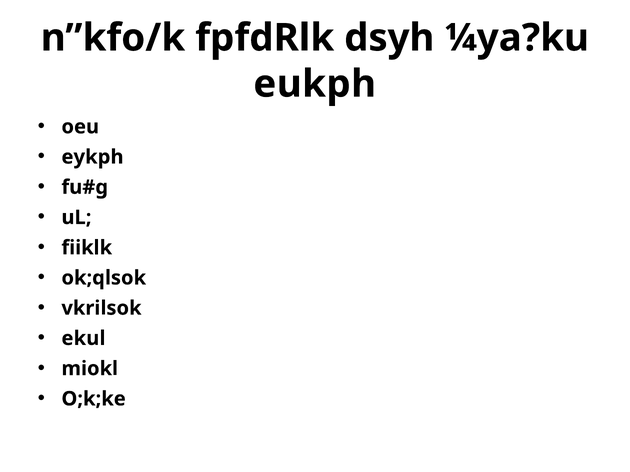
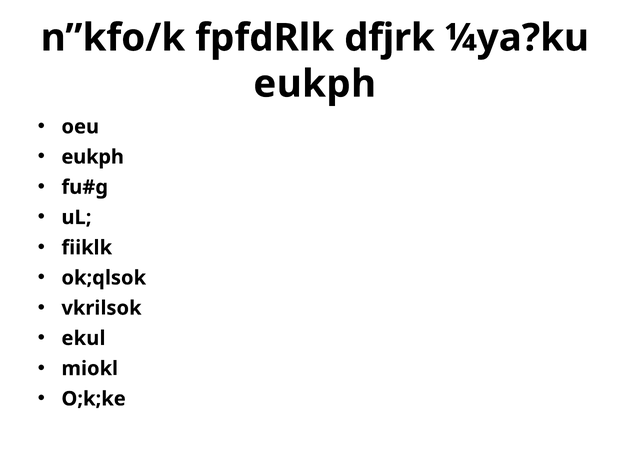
dsyh: dsyh -> dfjrk (389, 38)
eykph: eykph -> eukph (93, 157)
